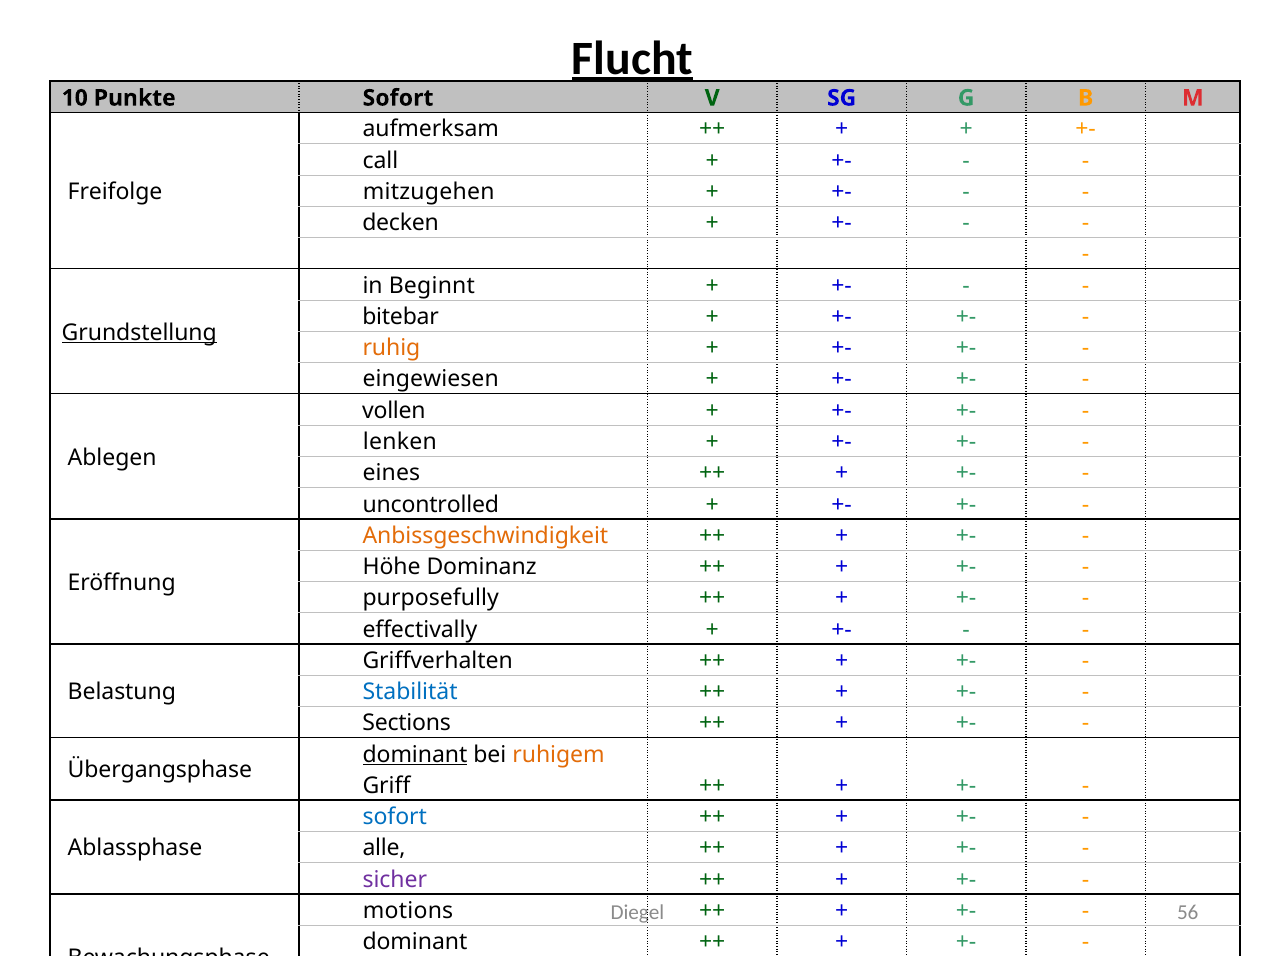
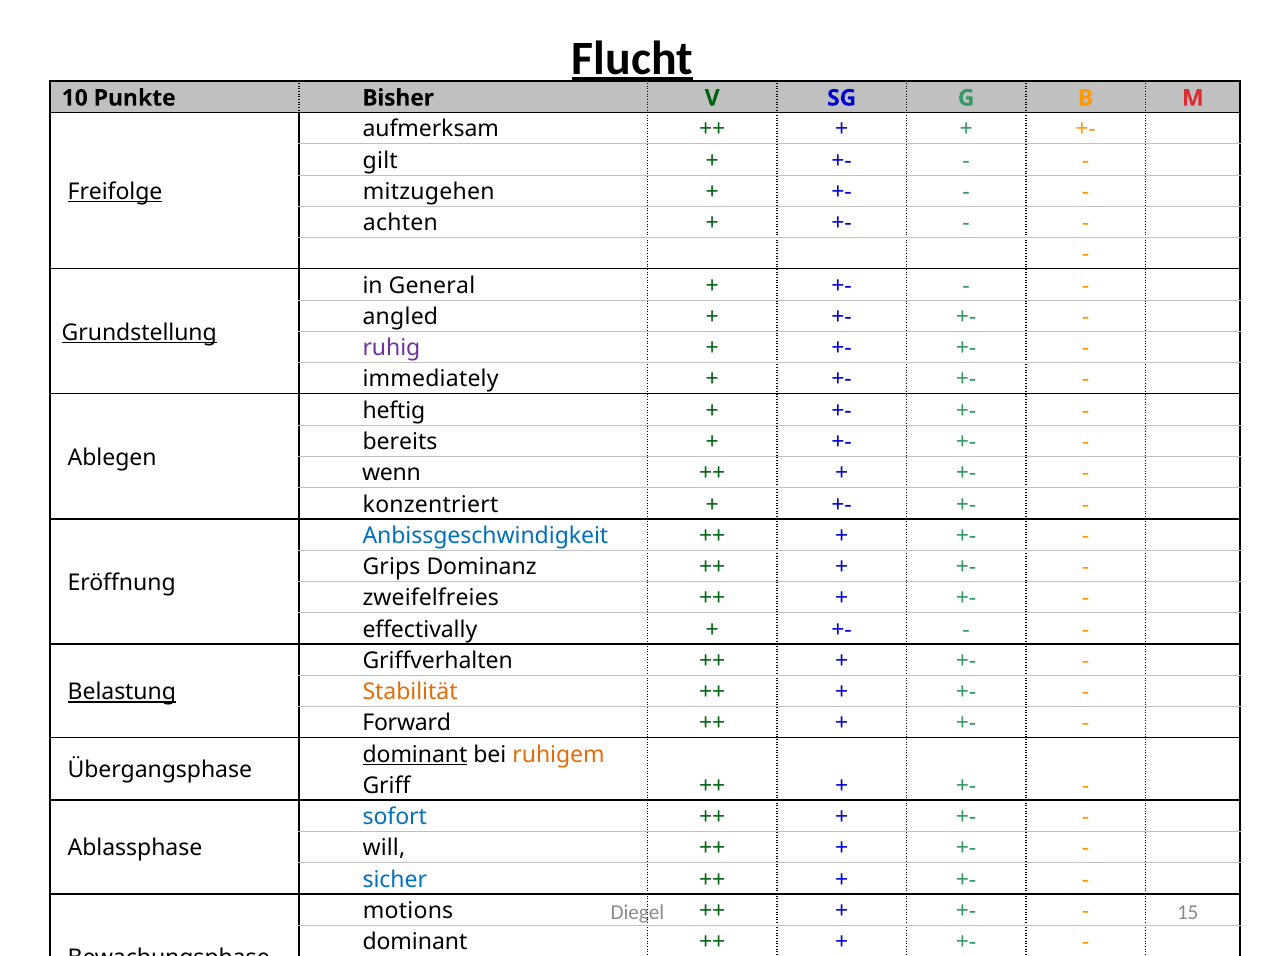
Punkte Sofort: Sofort -> Bisher (398, 98)
call: call -> gilt (380, 161)
Freifolge underline: none -> present (115, 192)
decken: decken -> achten (400, 223)
Beginnt: Beginnt -> General (432, 286)
bitebar: bitebar -> angled (400, 317)
ruhig colour: orange -> purple (391, 348)
eingewiesen: eingewiesen -> immediately (431, 379)
vollen: vollen -> heftig (394, 411)
lenken: lenken -> bereits (400, 442)
eines: eines -> wenn (392, 473)
uncontrolled: uncontrolled -> konzentriert (431, 505)
Anbissgeschwindigkeit colour: orange -> blue (485, 536)
Höhe: Höhe -> Grips (391, 567)
purposefully: purposefully -> zweifelfreies (431, 598)
Belastung underline: none -> present (122, 692)
Stabilität colour: blue -> orange (410, 692)
Sections: Sections -> Forward (407, 723)
alle: alle -> will (384, 849)
sicher colour: purple -> blue (395, 880)
56: 56 -> 15 (1188, 913)
